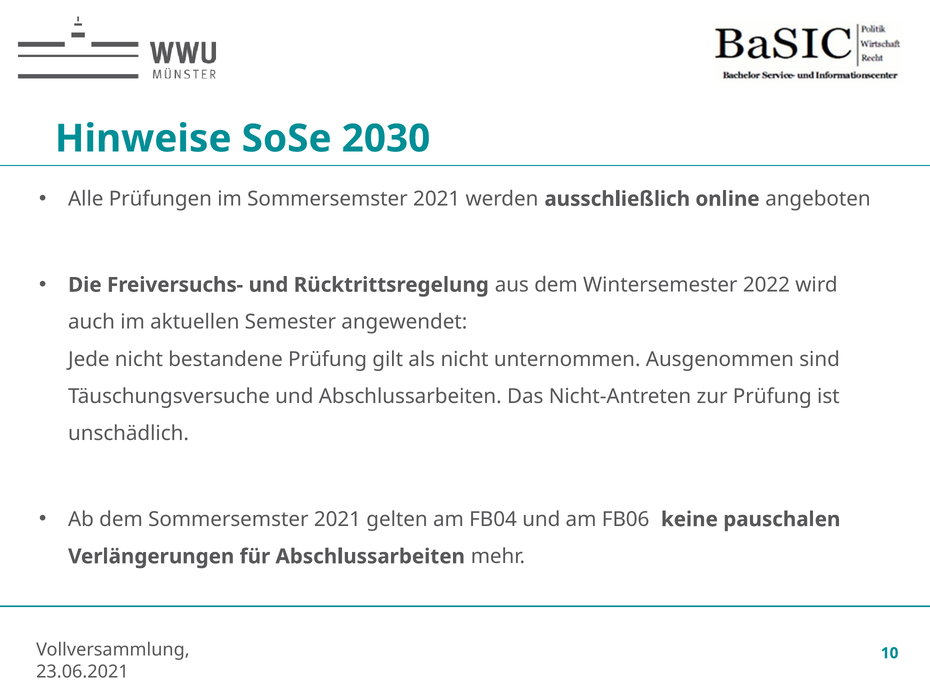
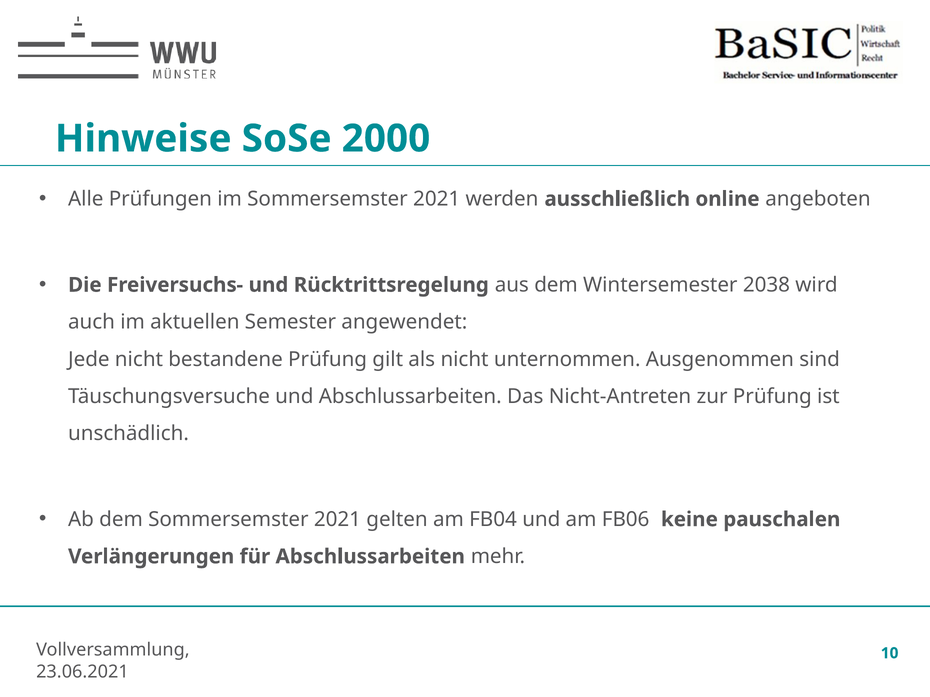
2030: 2030 -> 2000 (386, 139)
2022: 2022 -> 2038 (766, 285)
